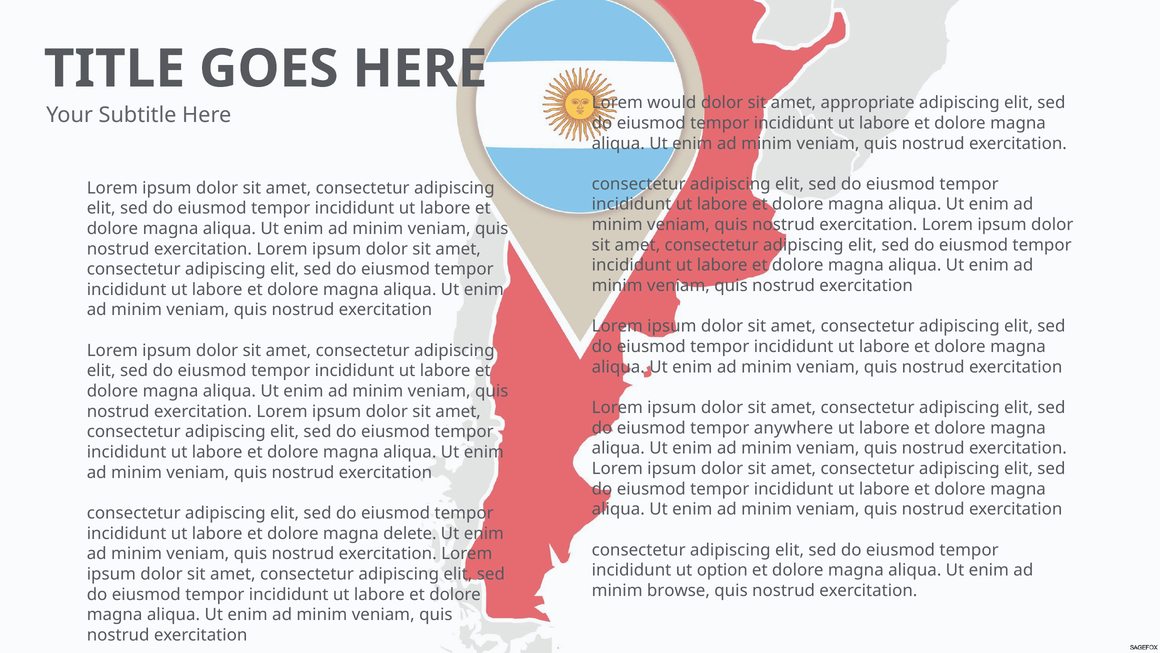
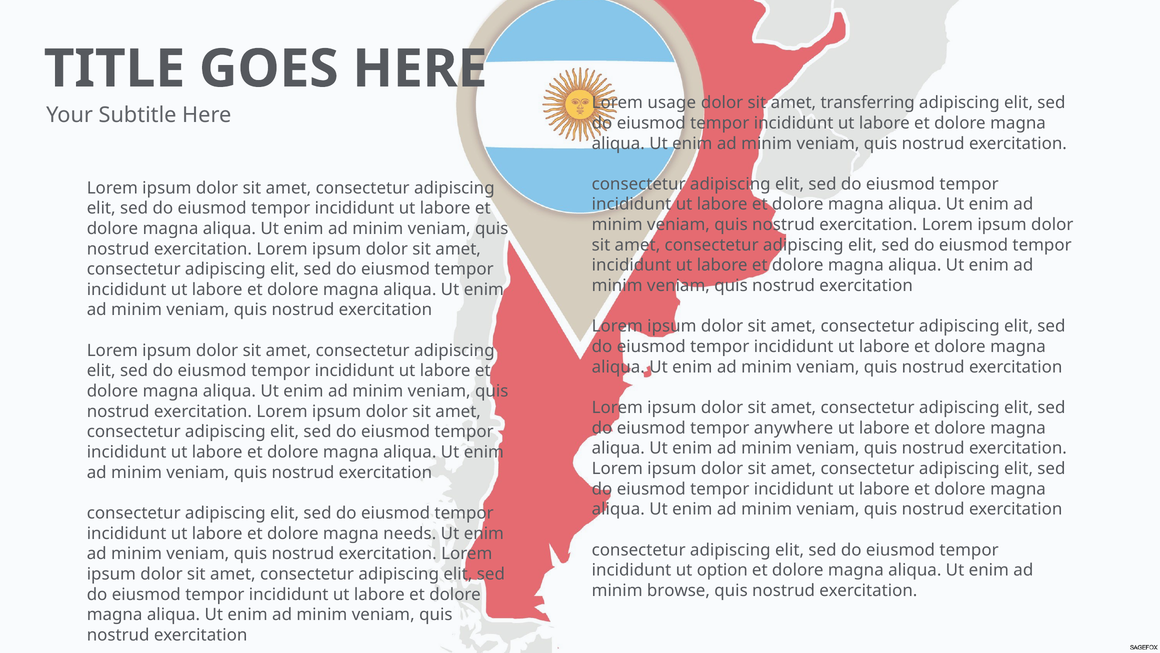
would: would -> usage (672, 103)
appropriate: appropriate -> transferring (868, 103)
delete: delete -> needs (410, 533)
